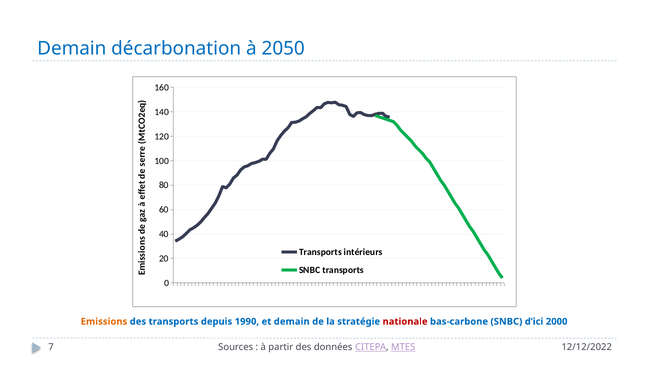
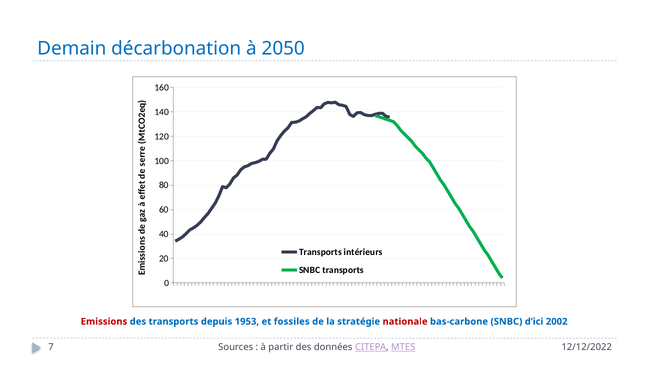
Emissions colour: orange -> red (104, 322)
1990: 1990 -> 1953 (247, 322)
et demain: demain -> fossiles (292, 322)
2000: 2000 -> 2002 (557, 322)
